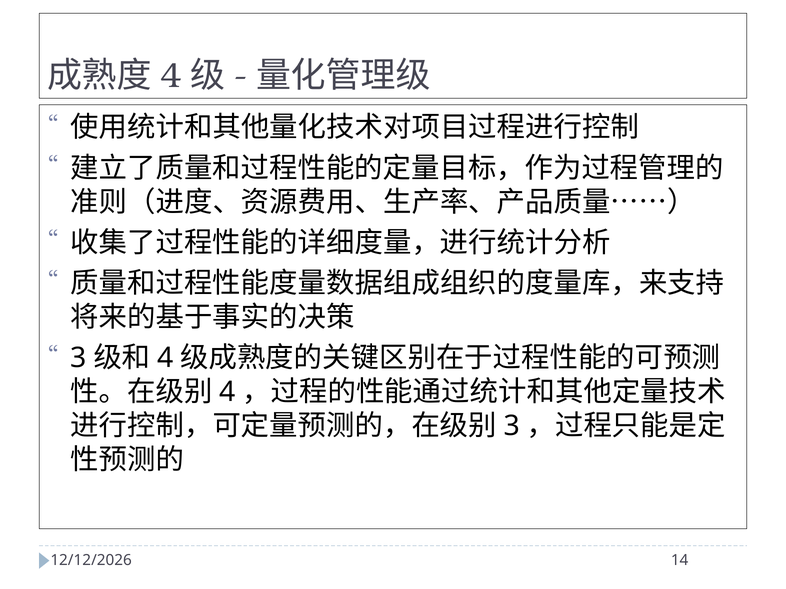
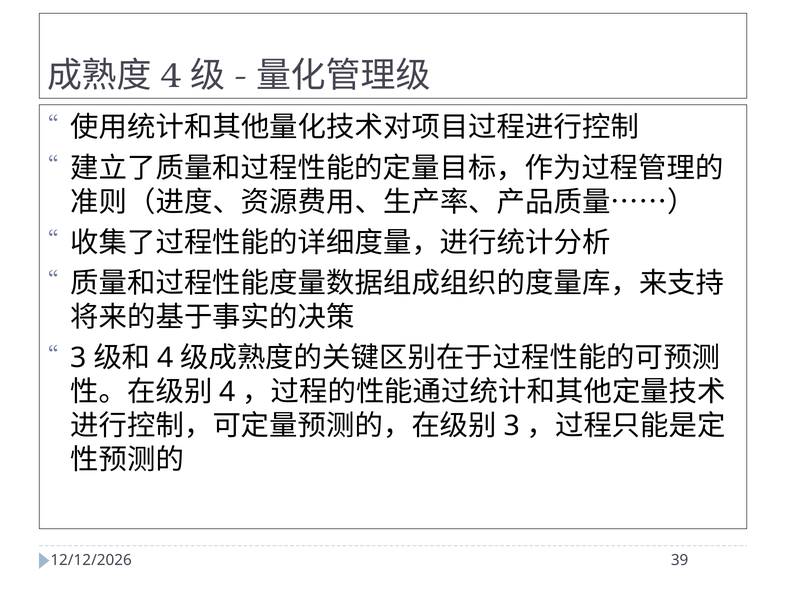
14: 14 -> 39 (680, 560)
